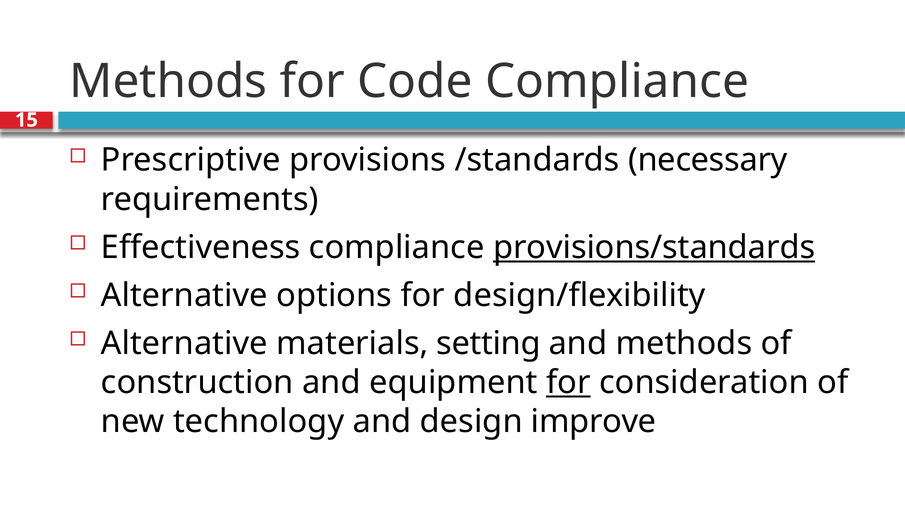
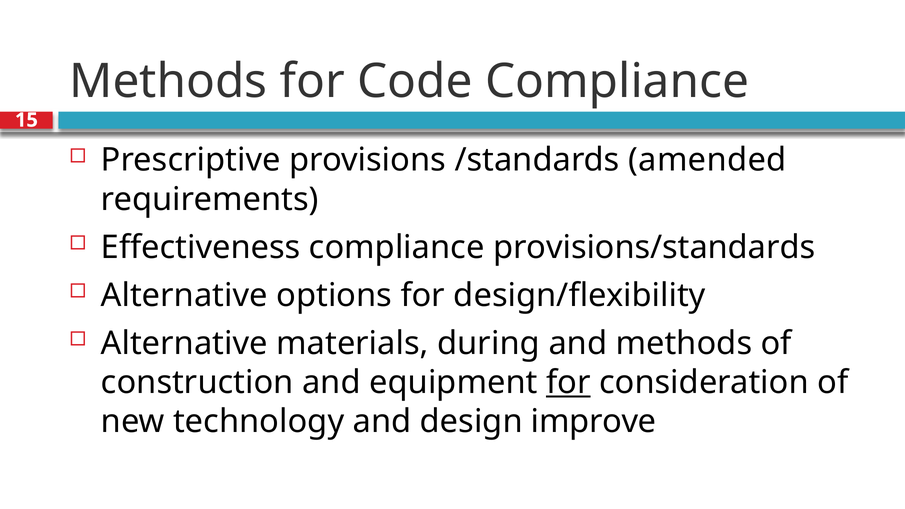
necessary: necessary -> amended (707, 160)
provisions/standards underline: present -> none (654, 247)
setting: setting -> during (488, 343)
